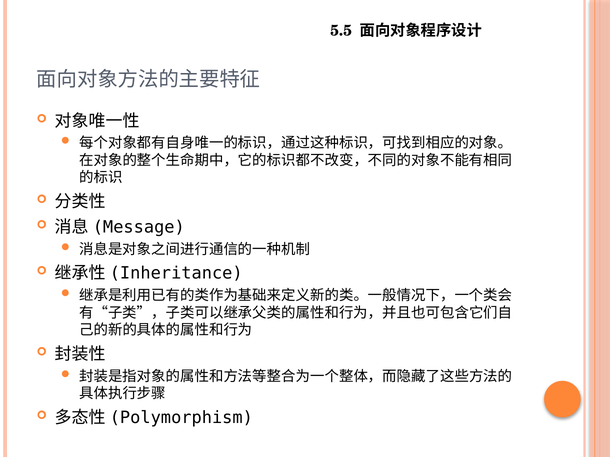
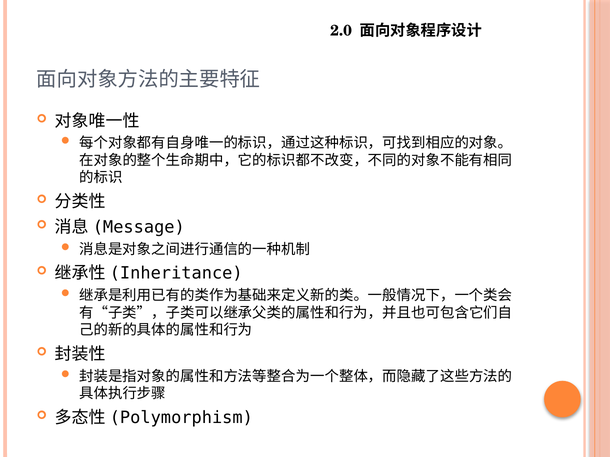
5.5: 5.5 -> 2.0 (341, 31)
